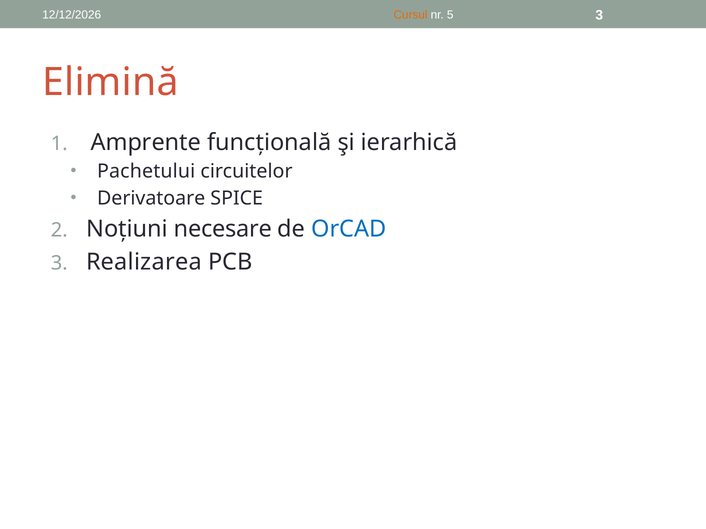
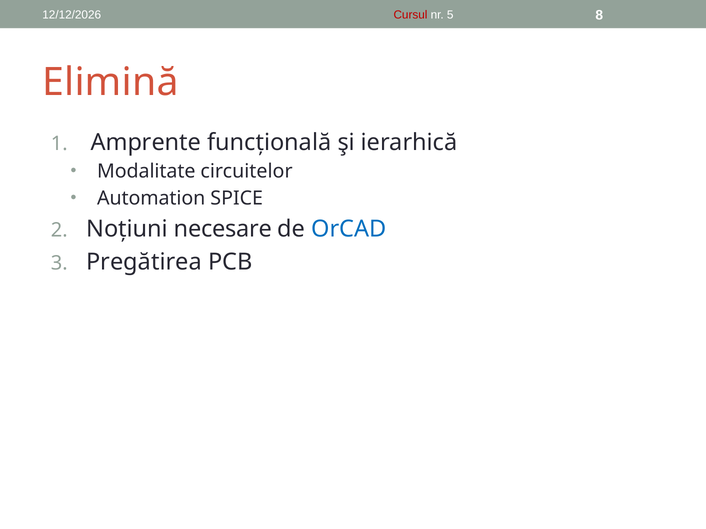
Cursul colour: orange -> red (410, 15)
5 3: 3 -> 8 (599, 15)
Pachetului: Pachetului -> Modalitate (146, 172)
Derivatoare: Derivatoare -> Automation (151, 198)
Realizarea: Realizarea -> Pregătirea (144, 262)
